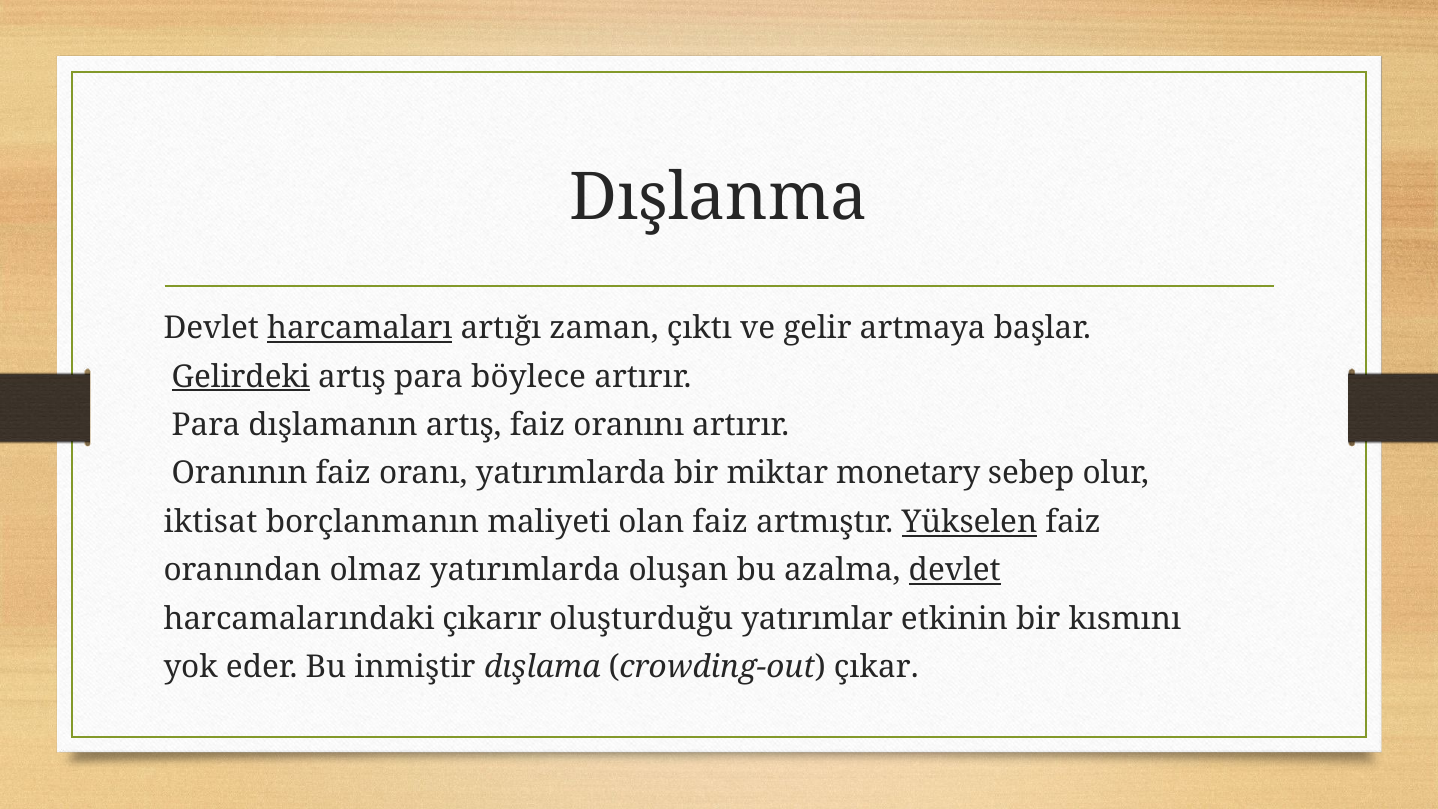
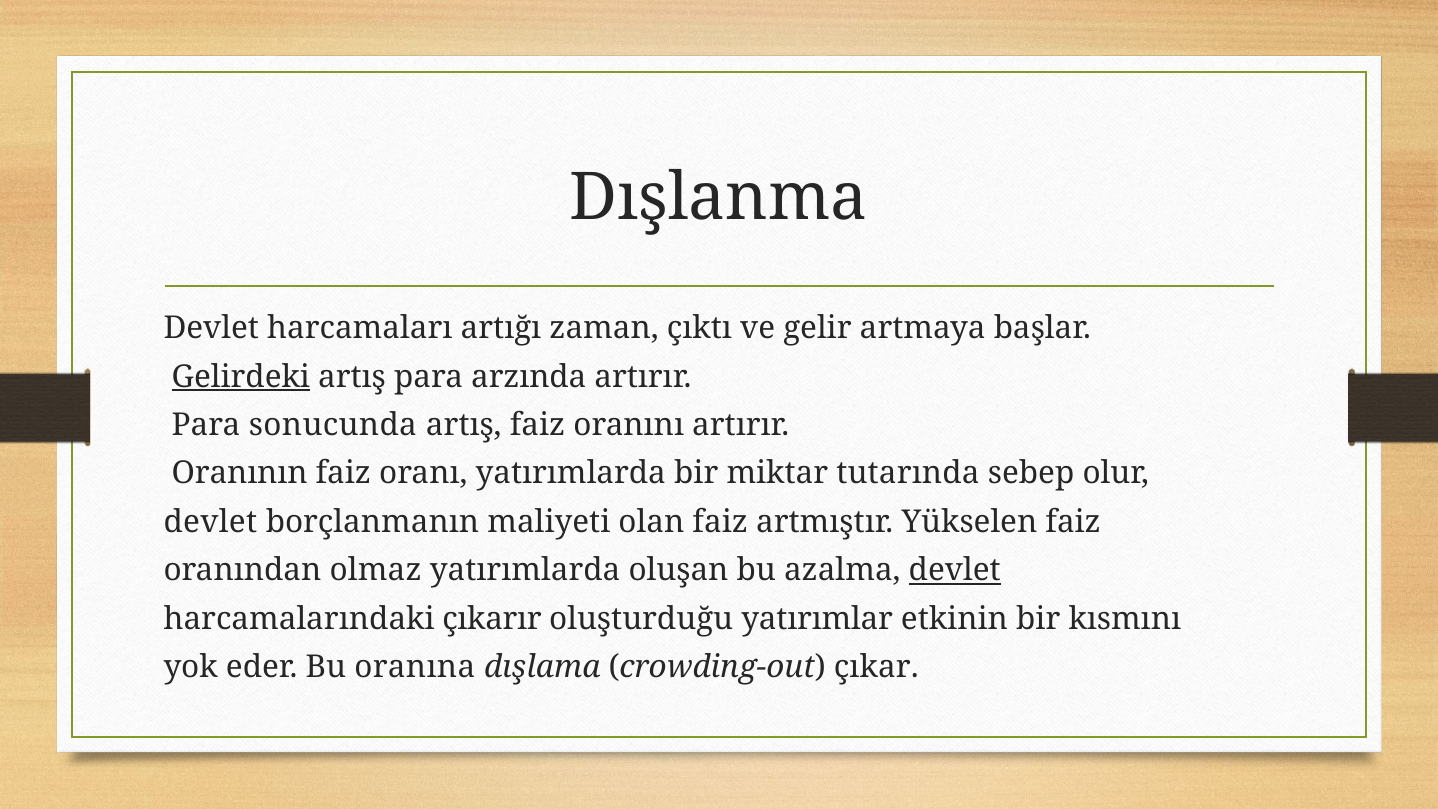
harcamaları underline: present -> none (360, 328)
böylece: böylece -> arzında (529, 377)
dışlamanın: dışlamanın -> sonucunda (333, 425)
monetary: monetary -> tutarında (908, 474)
iktisat: iktisat -> devlet (210, 522)
Yükselen underline: present -> none (969, 522)
inmiştir: inmiştir -> oranına (415, 667)
